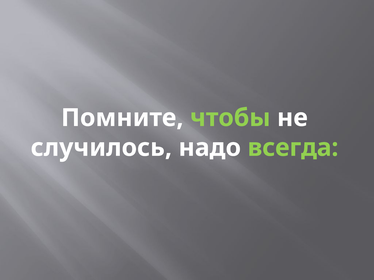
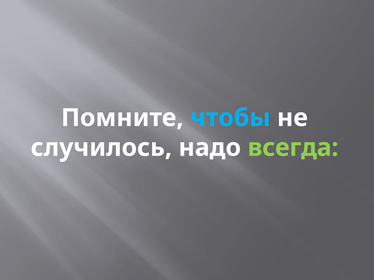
чтобы colour: light green -> light blue (230, 118)
